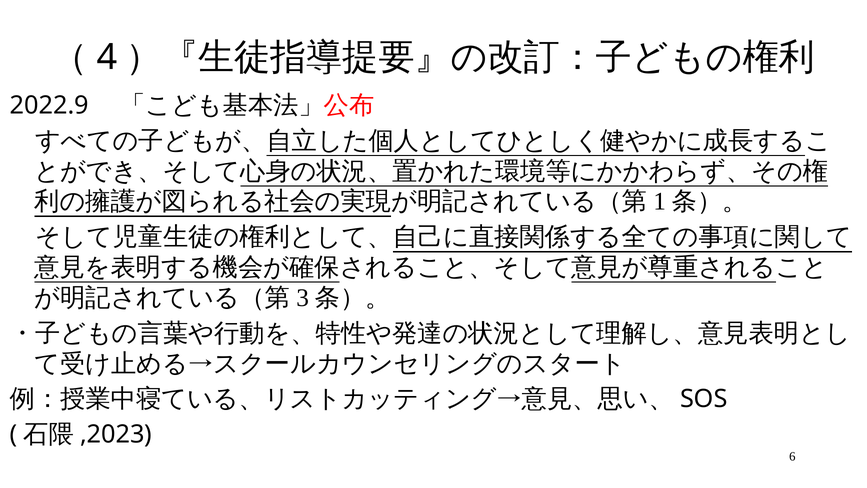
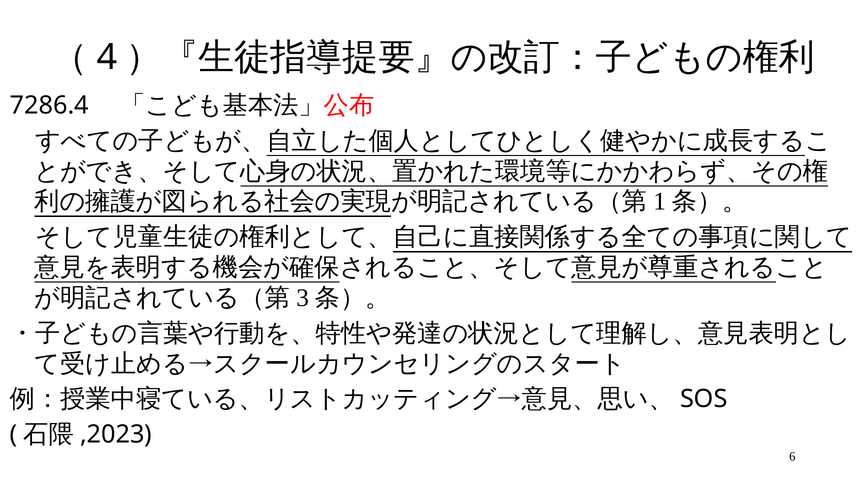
2022.9: 2022.9 -> 7286.4 (49, 105)
